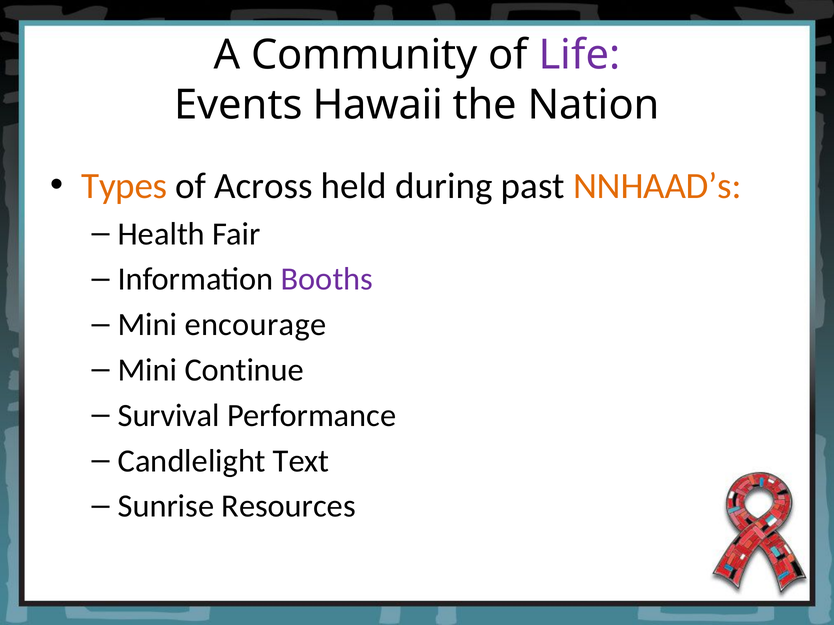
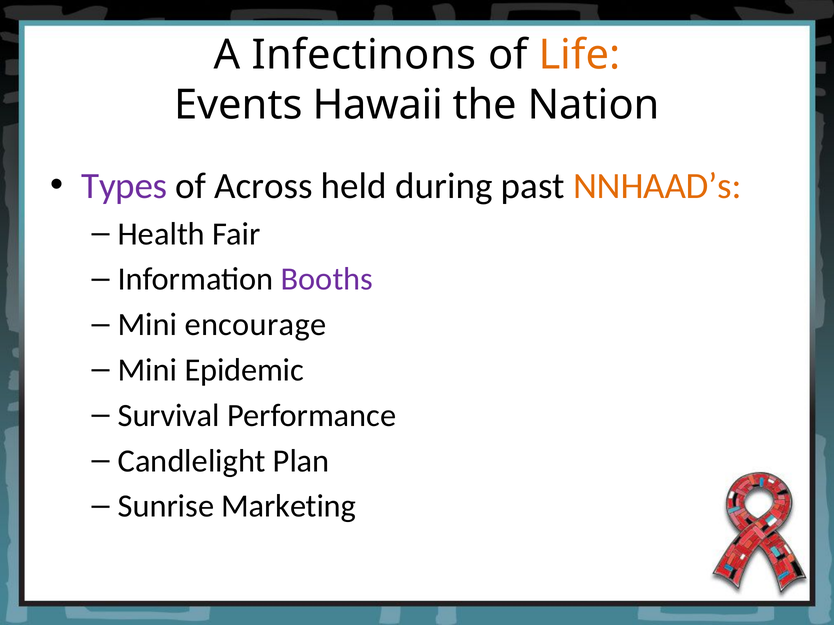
Community: Community -> Infectinons (364, 55)
Life colour: purple -> orange (579, 55)
Types colour: orange -> purple (124, 186)
Continue: Continue -> Epidemic (244, 370)
Text: Text -> Plan (301, 461)
Resources: Resources -> Marketing (289, 507)
